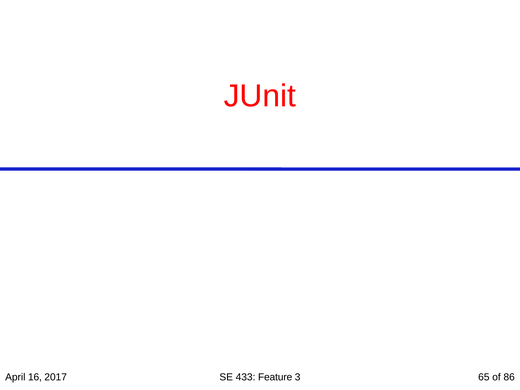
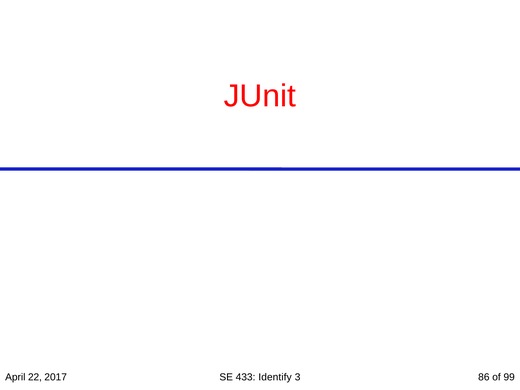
16: 16 -> 22 (35, 377)
Feature: Feature -> Identify (275, 377)
65: 65 -> 86 (484, 377)
86: 86 -> 99 (509, 377)
